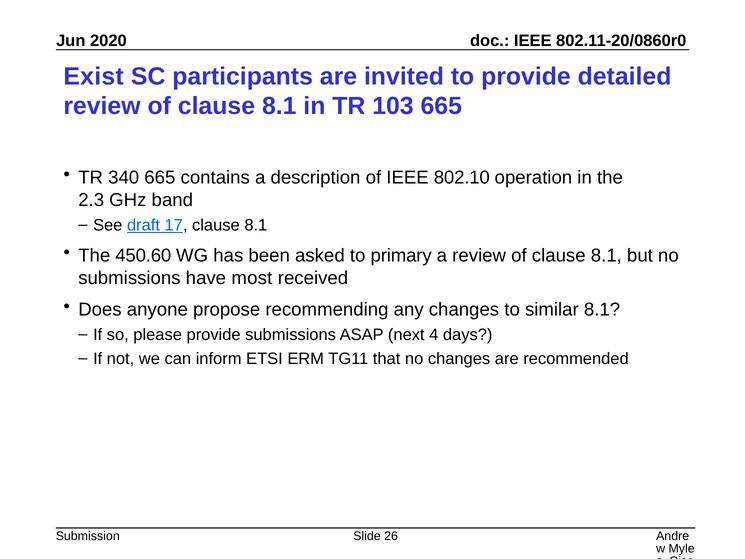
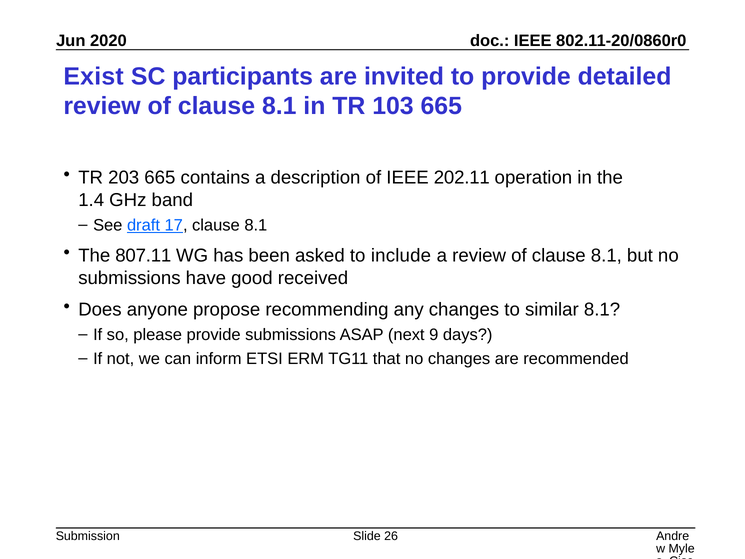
340: 340 -> 203 (124, 178)
802.10: 802.10 -> 202.11 (462, 178)
2.3: 2.3 -> 1.4 (91, 200)
450.60: 450.60 -> 807.11 (143, 256)
primary: primary -> include (401, 256)
most: most -> good (252, 278)
4: 4 -> 9 (434, 335)
